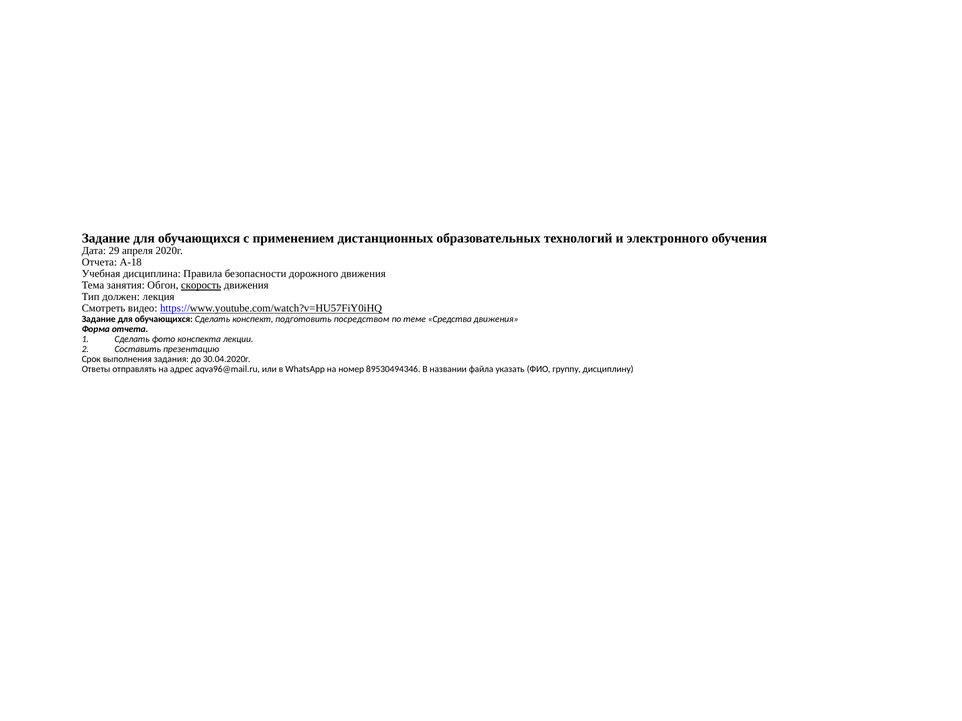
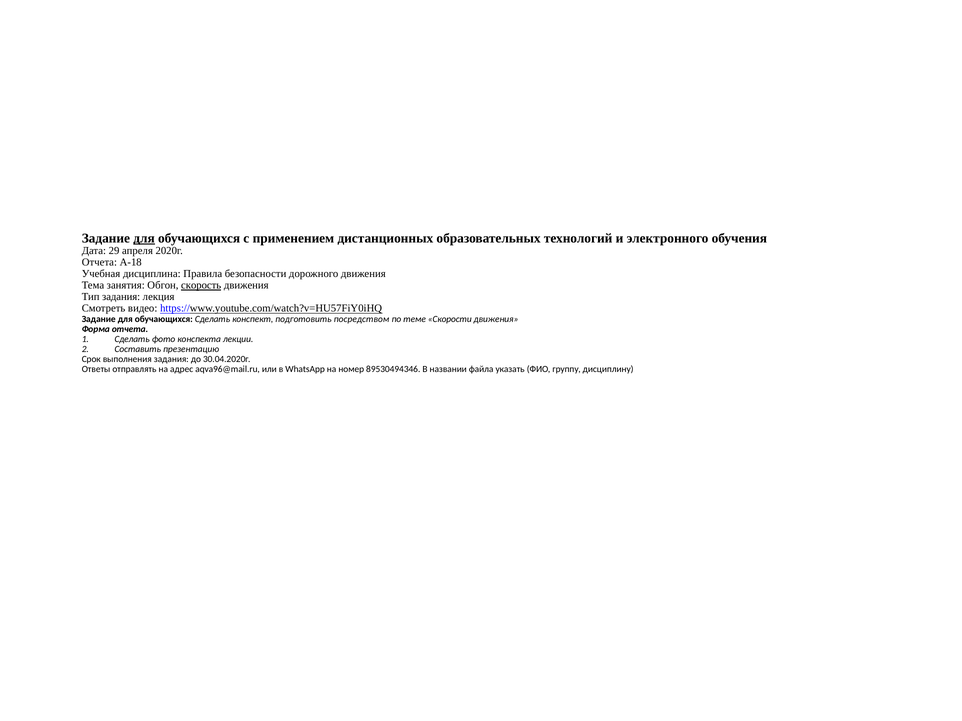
для underline: none -> present (144, 238)
Тип должен: должен -> задания (121, 297)
Средства: Средства -> Скорости (450, 319)
